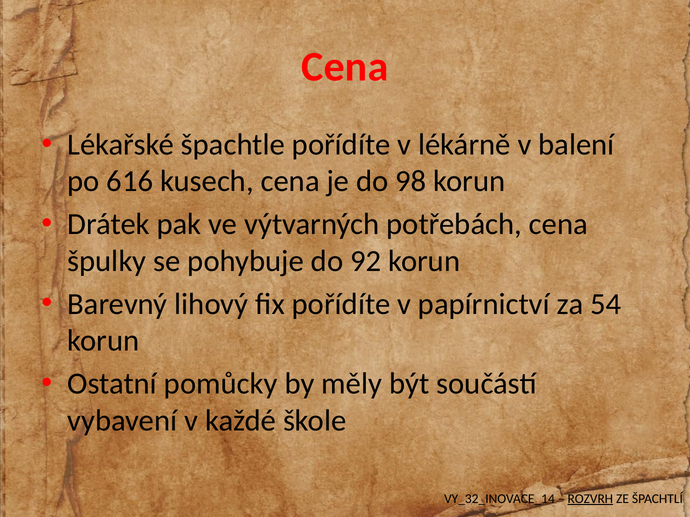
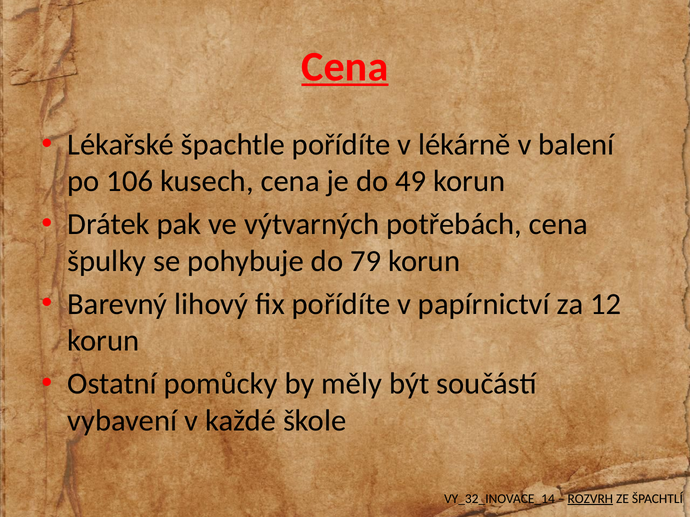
Cena underline: none -> present (345, 67)
616: 616 -> 106 (130, 182)
98: 98 -> 49 (411, 182)
92: 92 -> 79 (366, 261)
54: 54 -> 12 (606, 304)
